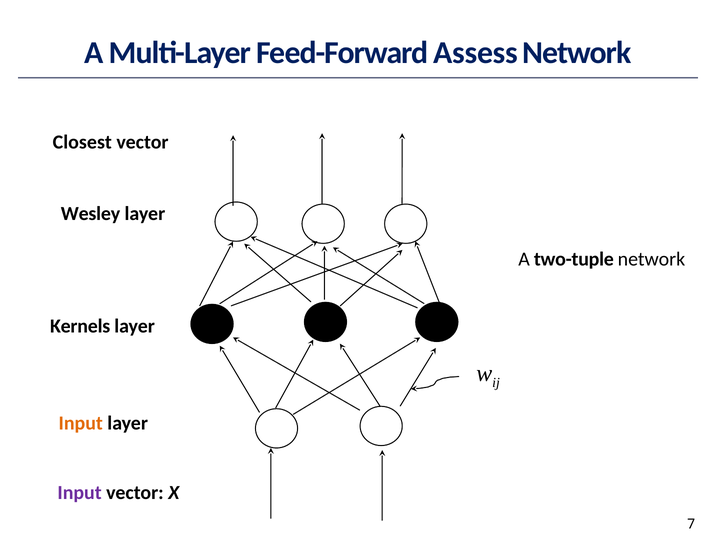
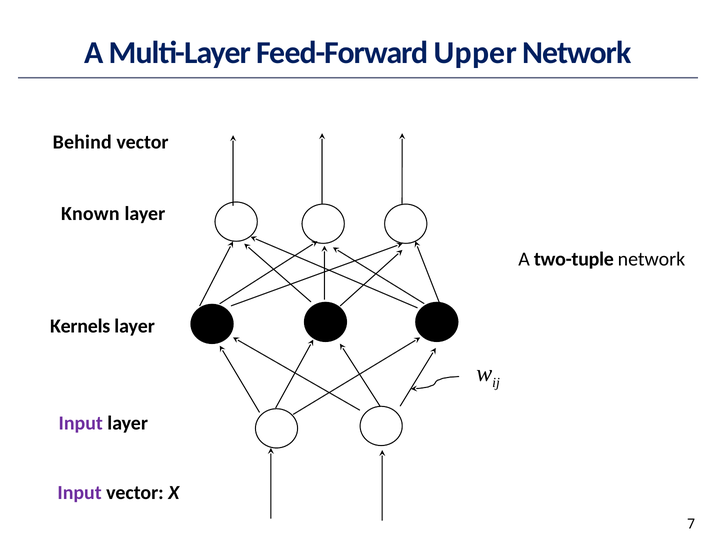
Assess: Assess -> Upper (475, 53)
Closest: Closest -> Behind (82, 142)
Wesley: Wesley -> Known (90, 214)
Input colour: orange -> purple (81, 423)
